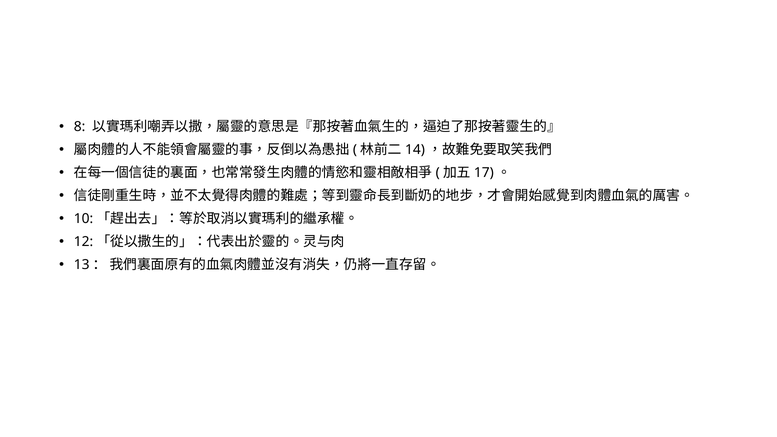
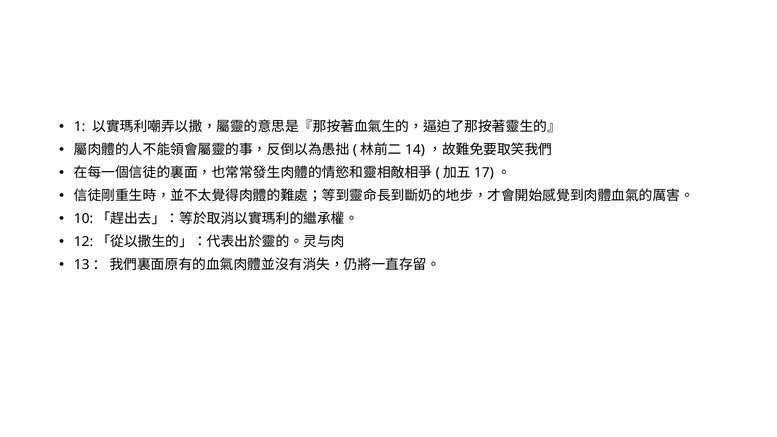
8: 8 -> 1 (80, 127)
